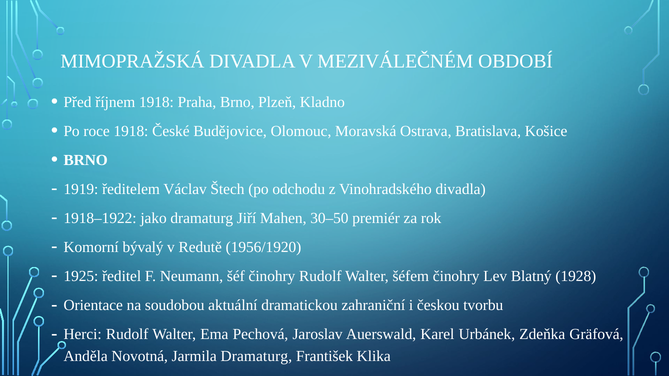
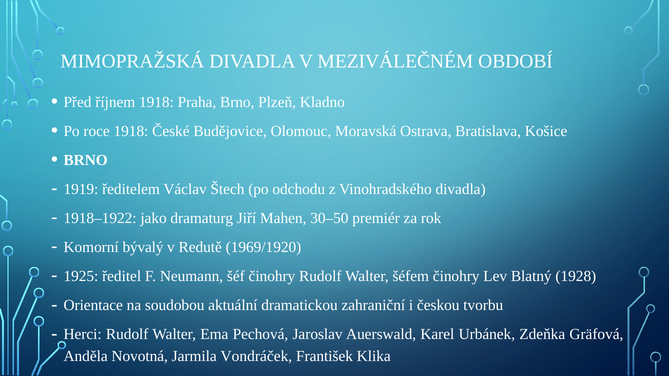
1956/1920: 1956/1920 -> 1969/1920 (263, 247)
Jarmila Dramaturg: Dramaturg -> Vondráček (256, 357)
